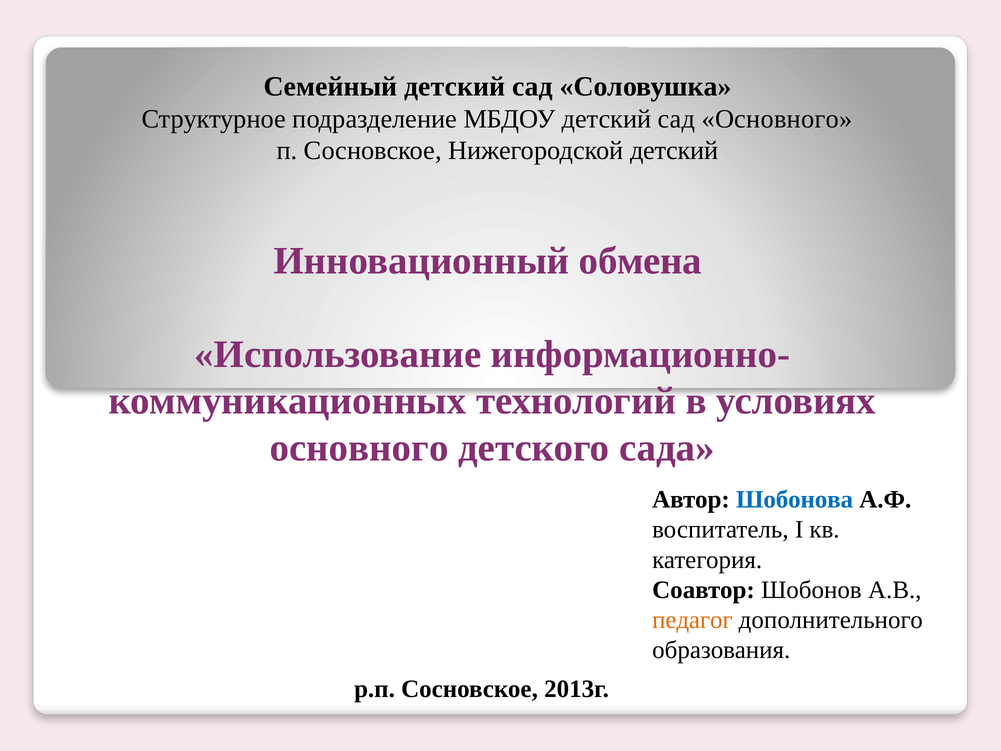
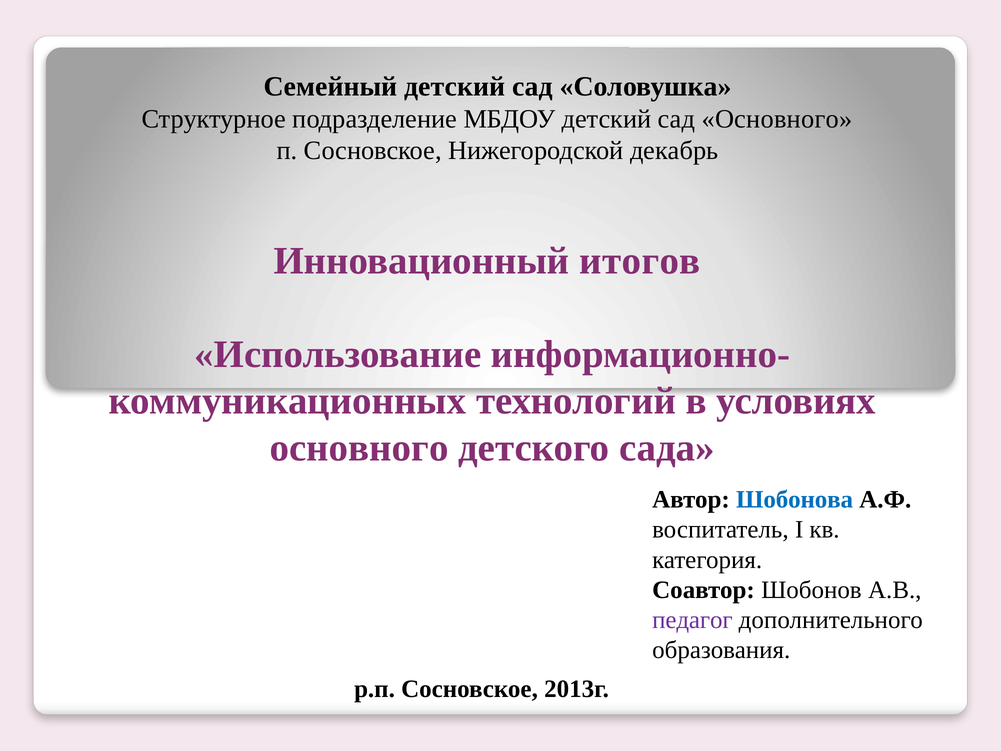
Нижегородской детский: детский -> декабрь (674, 151)
обмена: обмена -> итогов (640, 261)
педагог colour: orange -> purple (692, 620)
